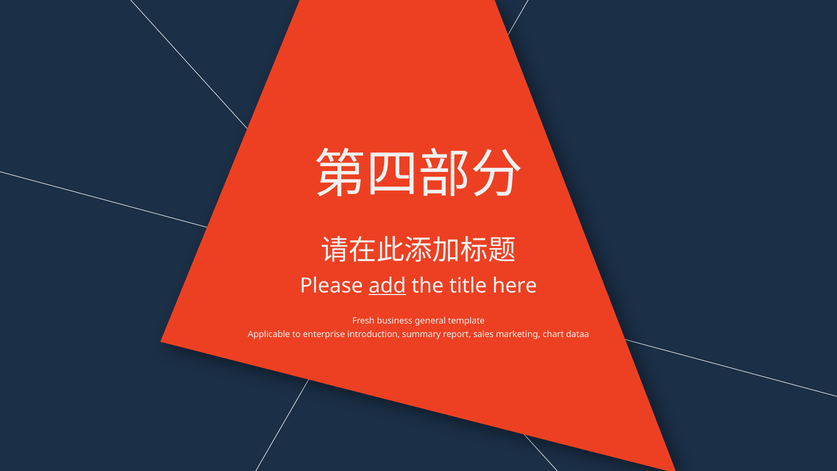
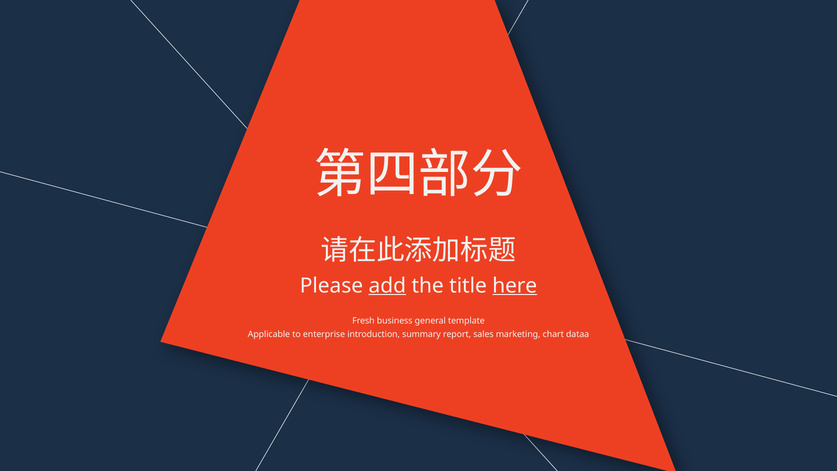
here underline: none -> present (515, 285)
